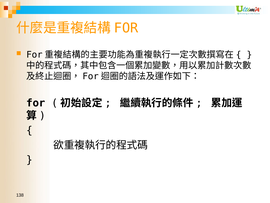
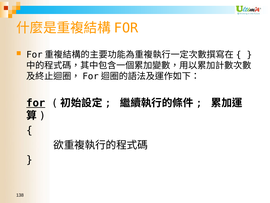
for underline: none -> present (36, 103)
